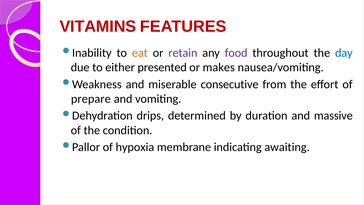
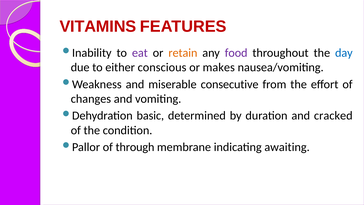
eat colour: orange -> purple (140, 53)
retain colour: purple -> orange (183, 53)
presented: presented -> conscious (162, 67)
prepare: prepare -> changes (91, 99)
drips: drips -> basic (150, 116)
massive: massive -> cracked (333, 116)
hypoxia: hypoxia -> through (135, 147)
